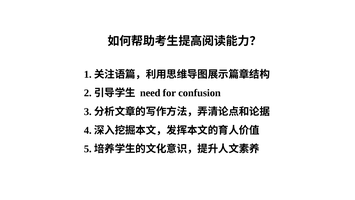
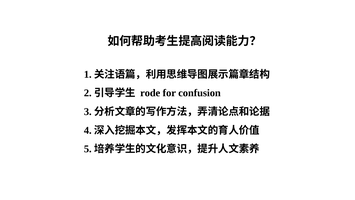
need: need -> rode (150, 93)
